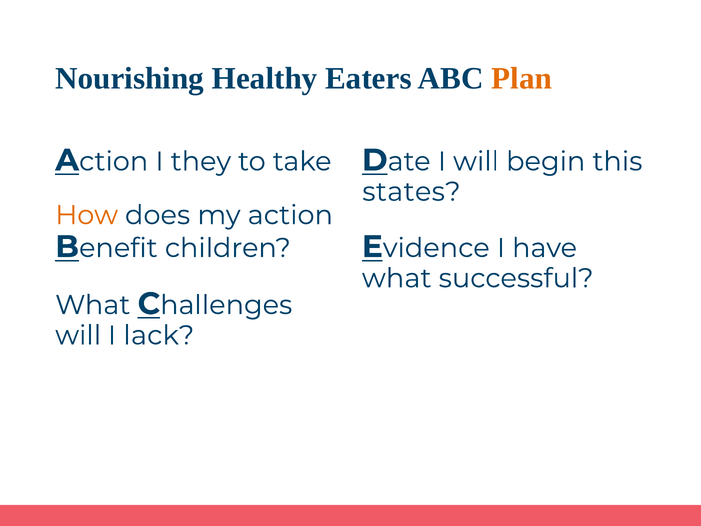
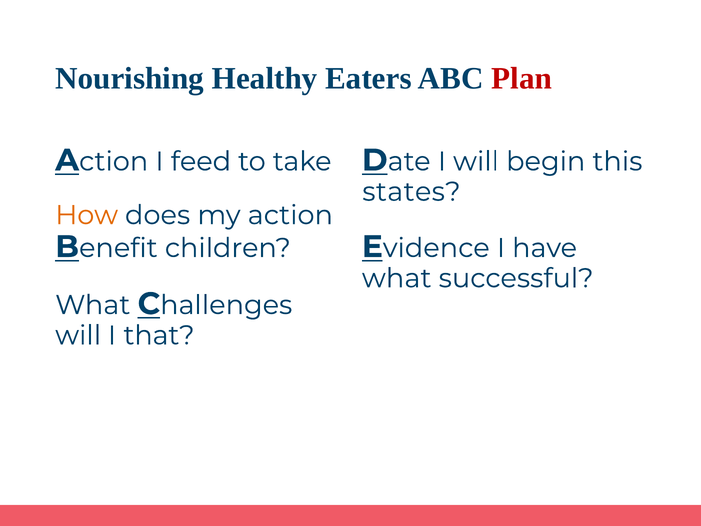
Plan colour: orange -> red (522, 79)
they: they -> feed (201, 161)
lack: lack -> that (159, 335)
